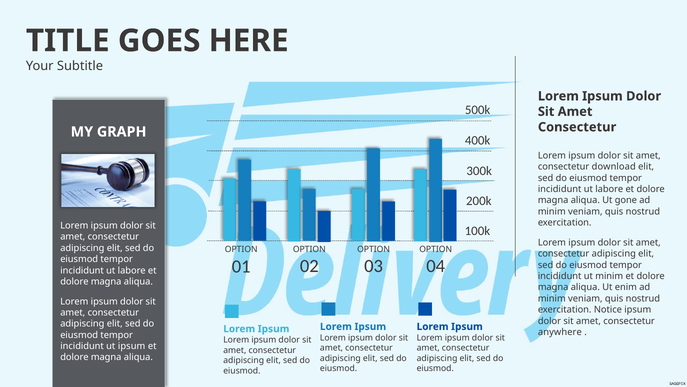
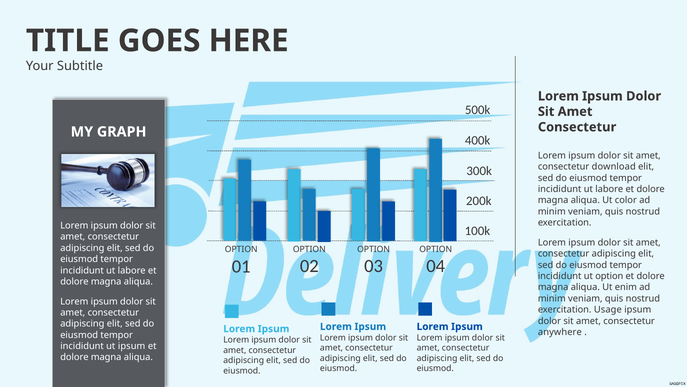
gone: gone -> color (626, 200)
ut minim: minim -> option (609, 276)
Notice: Notice -> Usage (608, 309)
